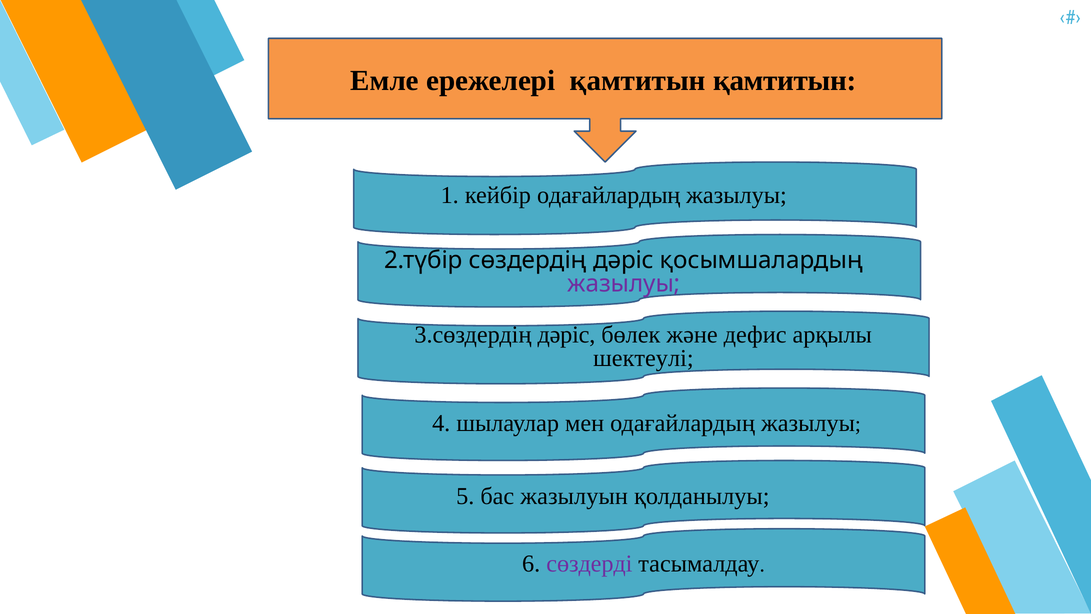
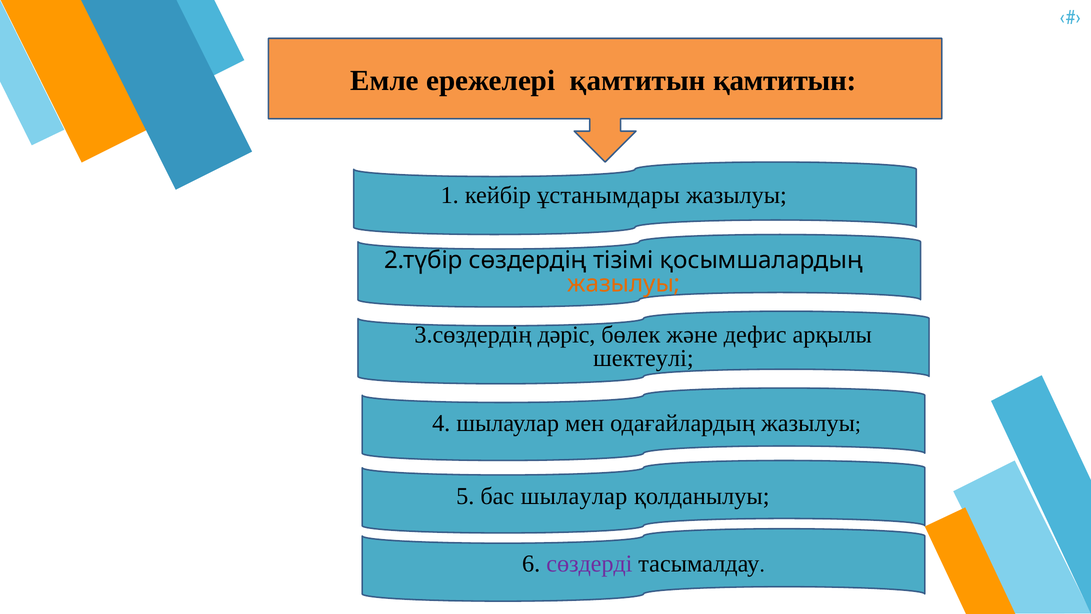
кейбір одағайлардың: одағайлардың -> ұстанымдары (608, 195)
сөздердің дәріс: дәріс -> тізімі (623, 260)
жазылуы colour: purple -> orange (624, 284)
бас жазылуын: жазылуын -> шылаулар (574, 496)
